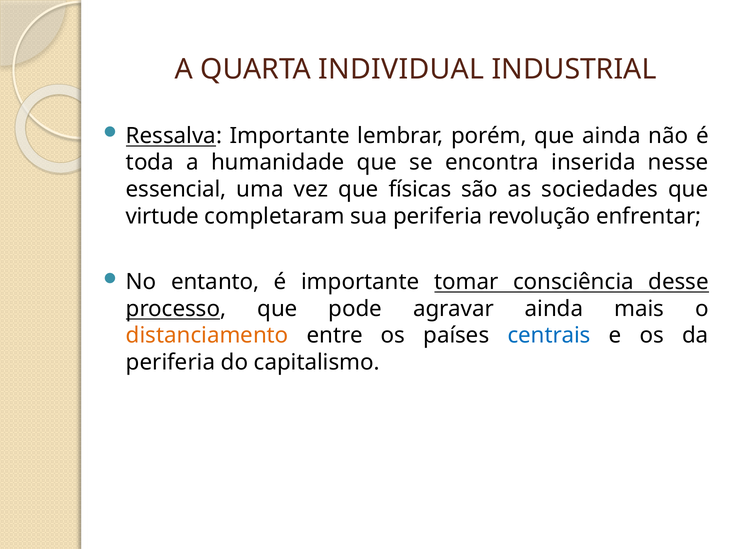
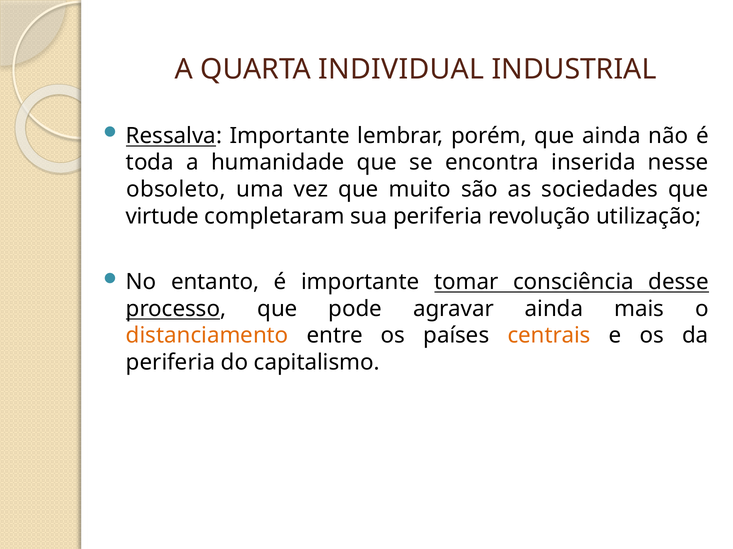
essencial: essencial -> obsoleto (176, 190)
físicas: físicas -> muito (420, 190)
enfrentar: enfrentar -> utilização (649, 216)
centrais colour: blue -> orange (549, 336)
